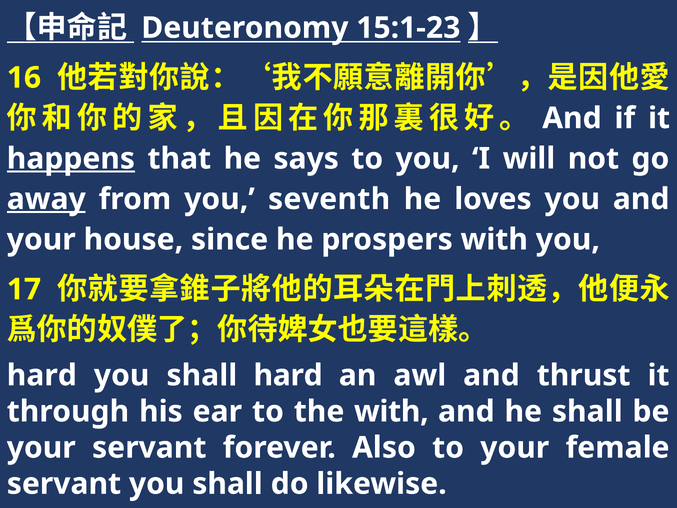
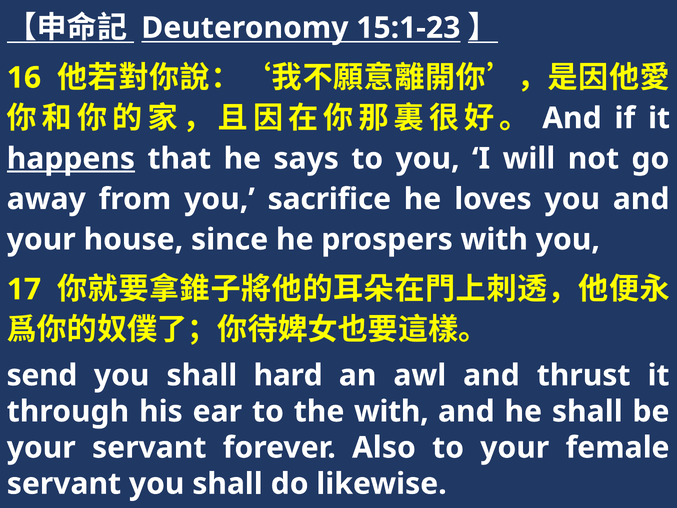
away underline: present -> none (46, 199)
seventh: seventh -> sacrifice (329, 199)
hard: hard -> send (42, 375)
